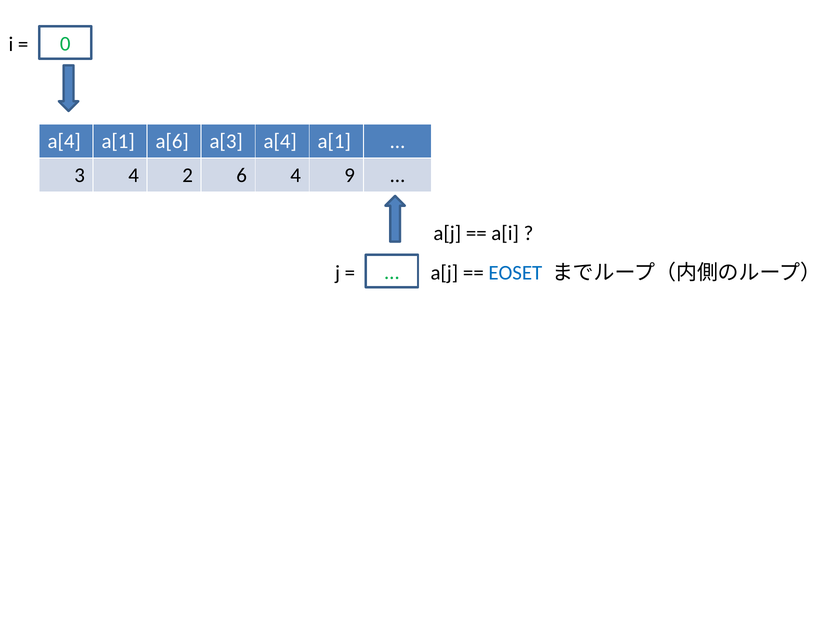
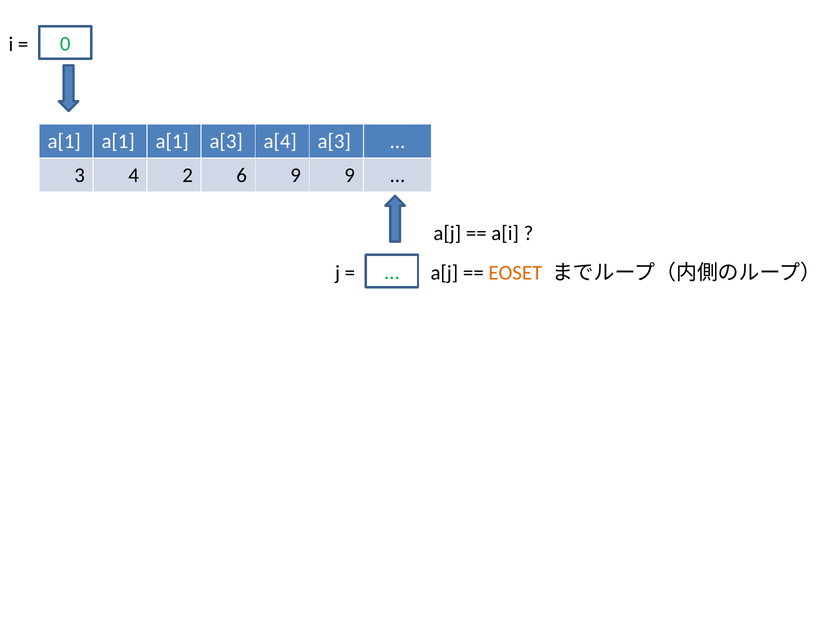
a[4: a[4 -> a[1 (64, 141)
a[6: a[6 -> a[1 (172, 141)
a[3 a[4 a[1: a[1 -> a[3 (334, 141)
6 4: 4 -> 9 (296, 175)
EOSET colour: blue -> orange (515, 273)
